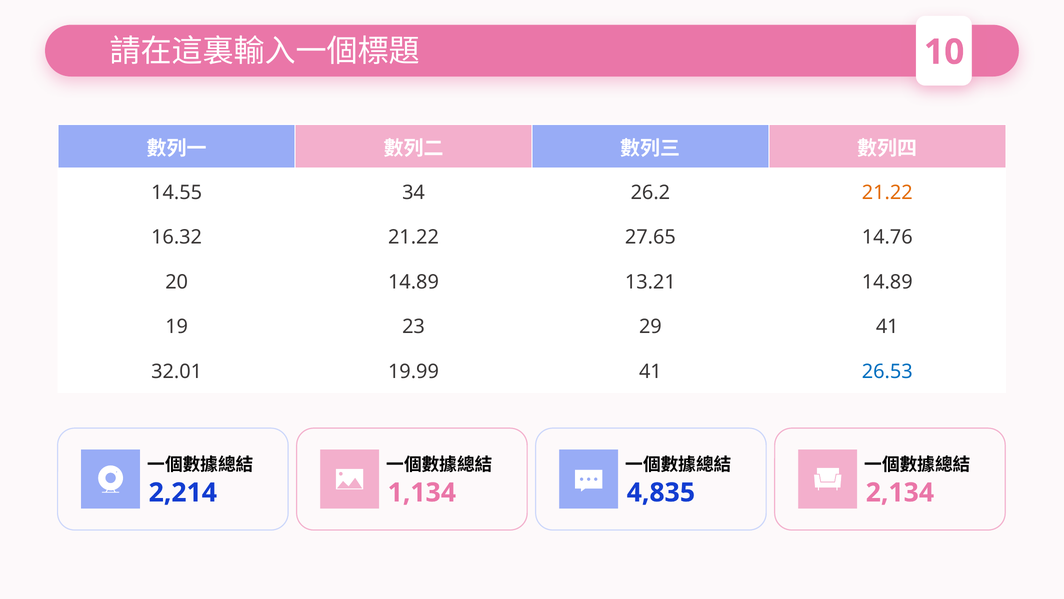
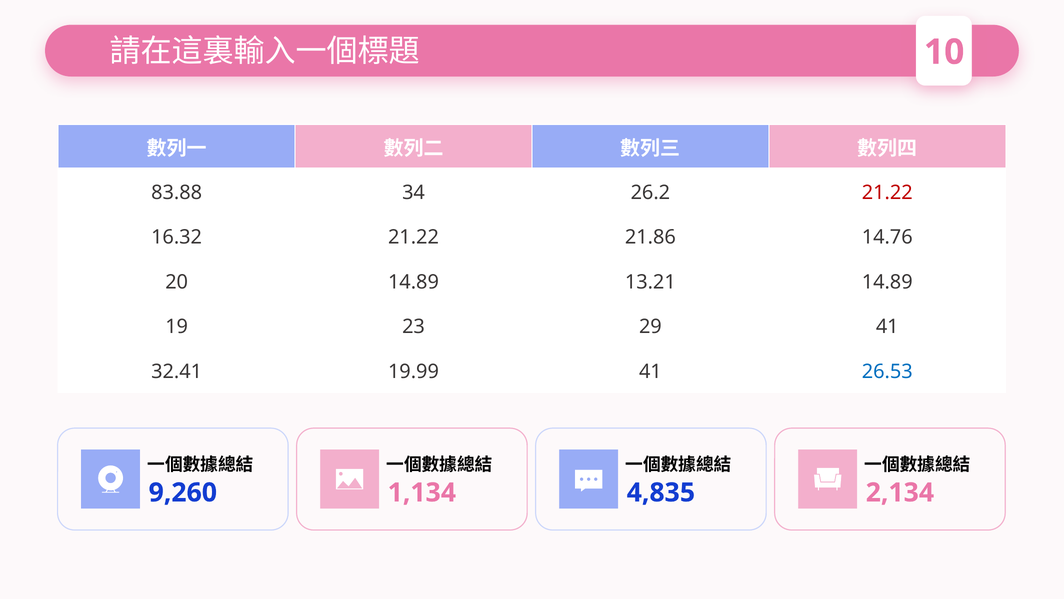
14.55: 14.55 -> 83.88 (177, 192)
21.22 colour: orange -> red (887, 192)
27.65: 27.65 -> 21.86 (650, 237)
32.01: 32.01 -> 32.41 (177, 371)
2,214: 2,214 -> 9,260 (183, 492)
